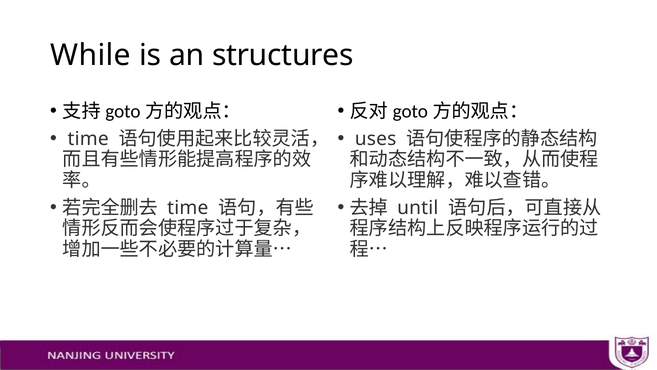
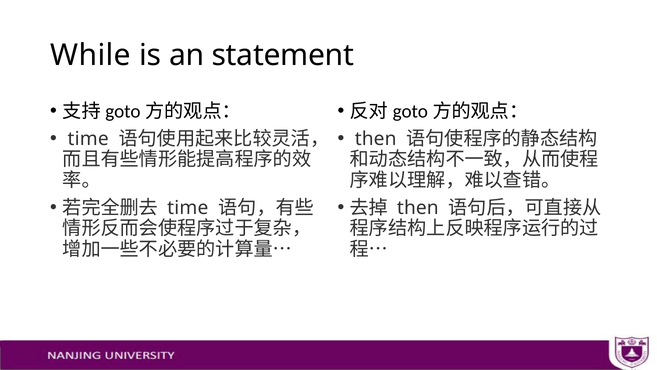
structures: structures -> statement (283, 55)
uses: uses -> then (376, 139)
until: until -> then (418, 208)
